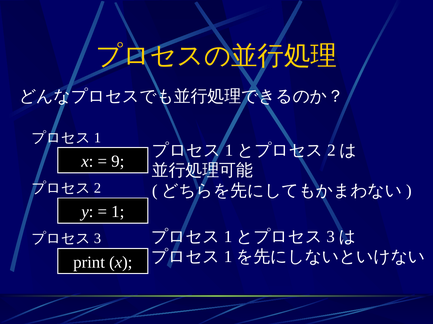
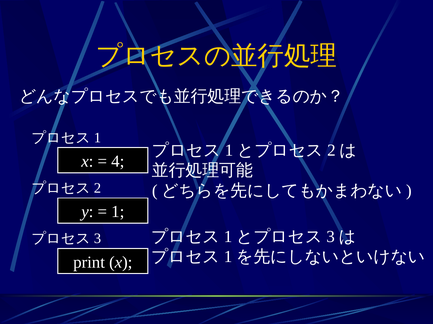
9: 9 -> 4 (118, 162)
